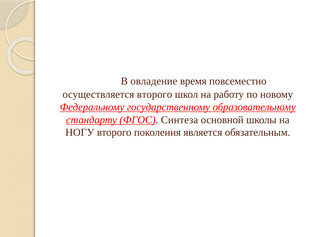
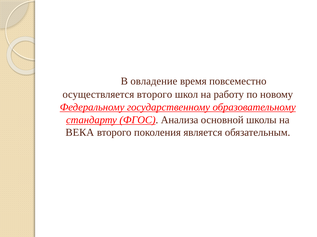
Синтеза: Синтеза -> Анализа (180, 120)
НОГУ: НОГУ -> ВЕКА (80, 133)
